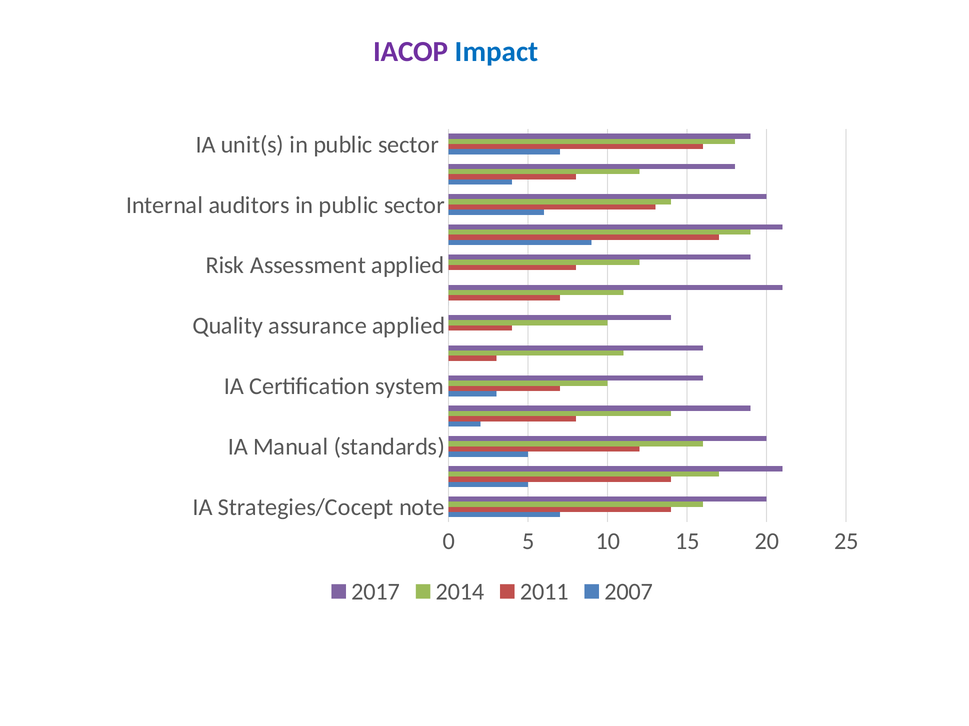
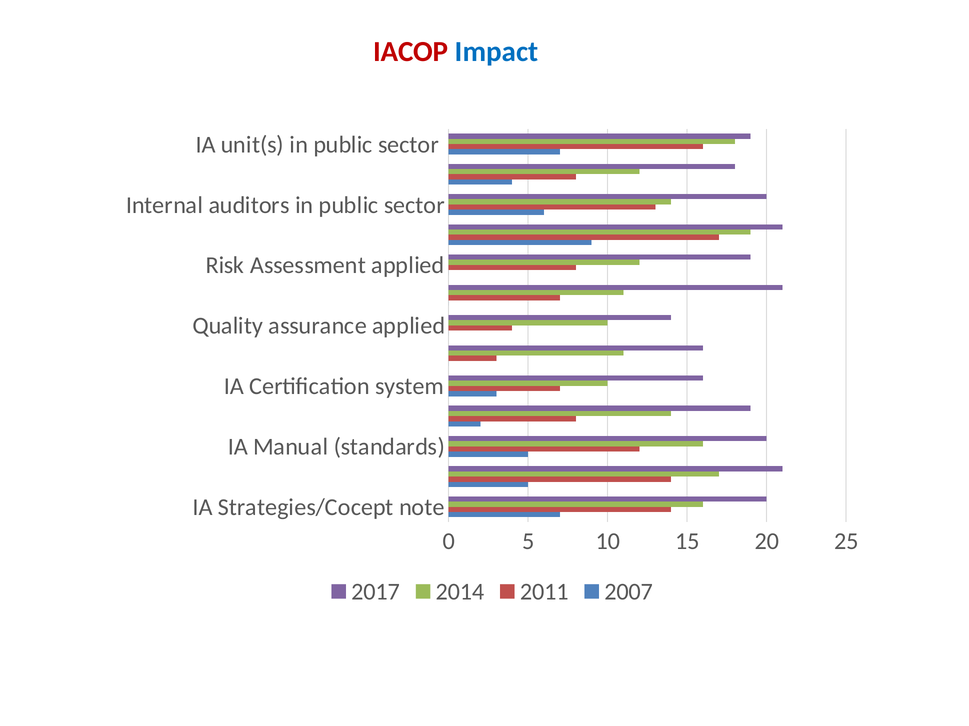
IACOP colour: purple -> red (411, 52)
